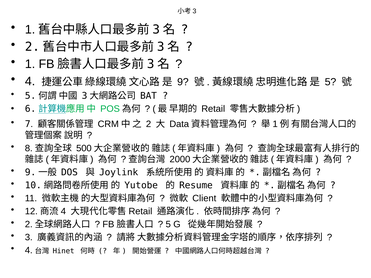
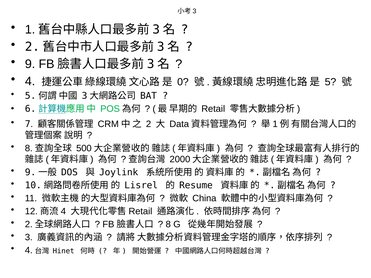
1: 1 -> 9 (30, 64)
9: 9 -> 0 (183, 82)
Yutobe: Yutobe -> Lisrel (141, 186)
Client: Client -> China (204, 198)
5: 5 -> 8 (168, 224)
